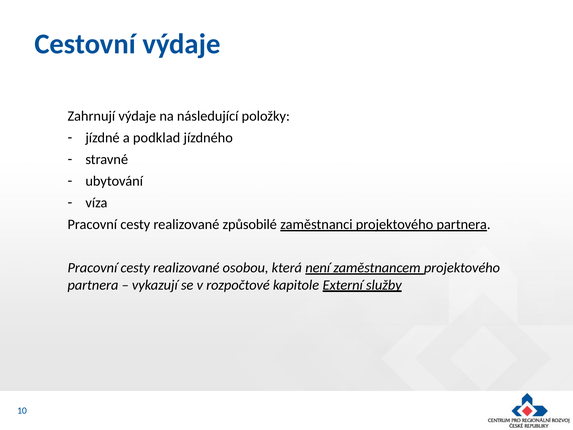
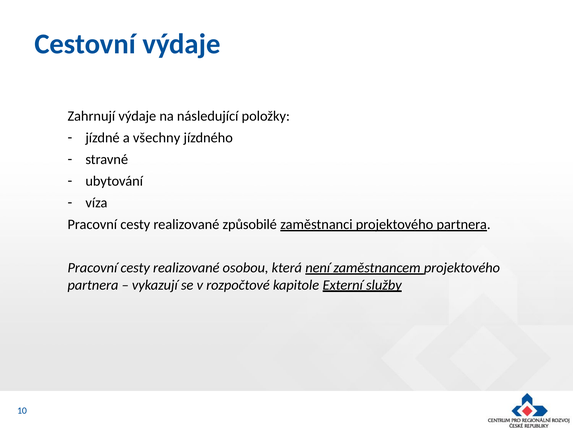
podklad: podklad -> všechny (157, 138)
